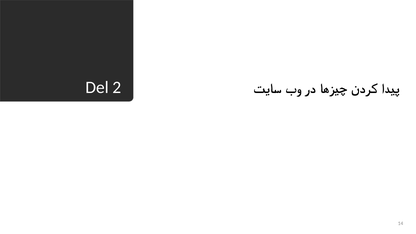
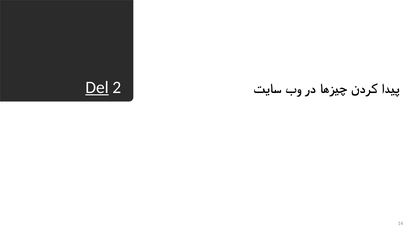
Del underline: none -> present (97, 87)
